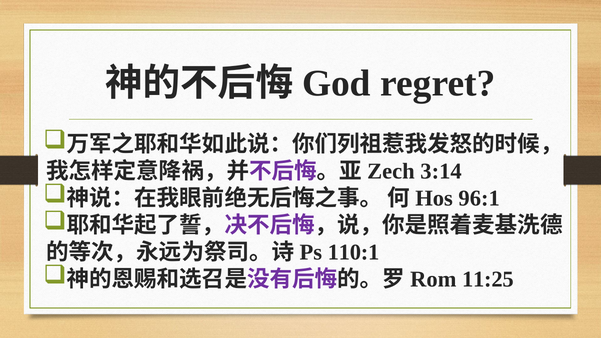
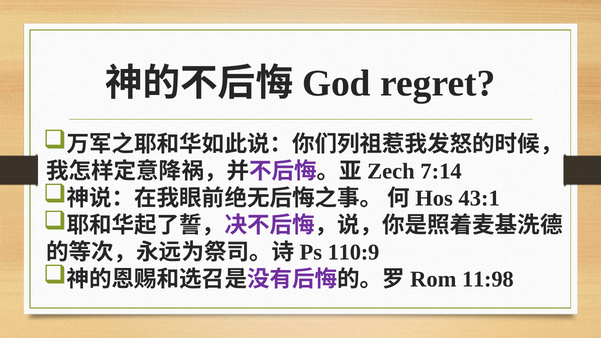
3:14: 3:14 -> 7:14 (441, 171)
96:1: 96:1 -> 43:1 (479, 198)
110:1: 110:1 -> 110:9 (354, 252)
11:25: 11:25 -> 11:98 (488, 279)
